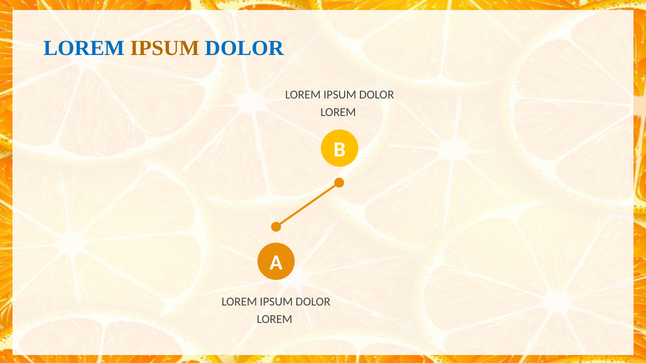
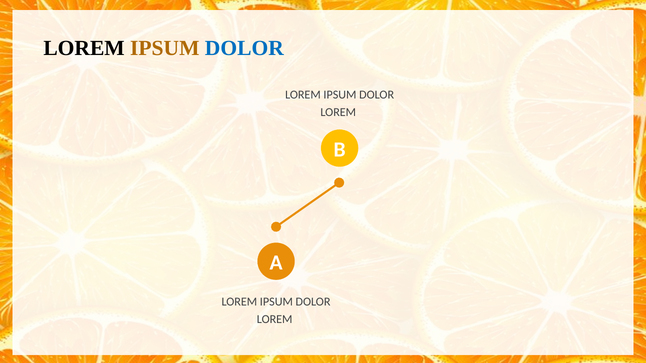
LOREM colour: blue -> black (84, 48)
